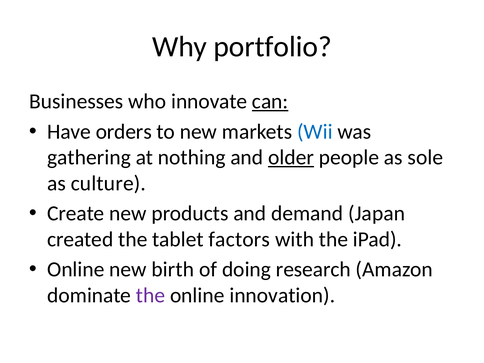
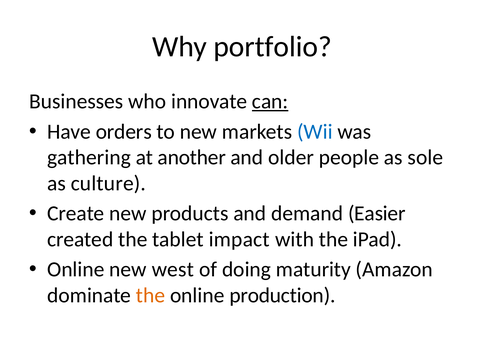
nothing: nothing -> another (192, 158)
older underline: present -> none (291, 158)
Japan: Japan -> Easier (377, 214)
factors: factors -> impact (239, 239)
birth: birth -> west (173, 270)
research: research -> maturity (313, 270)
the colour: purple -> orange (151, 295)
innovation: innovation -> production (282, 295)
